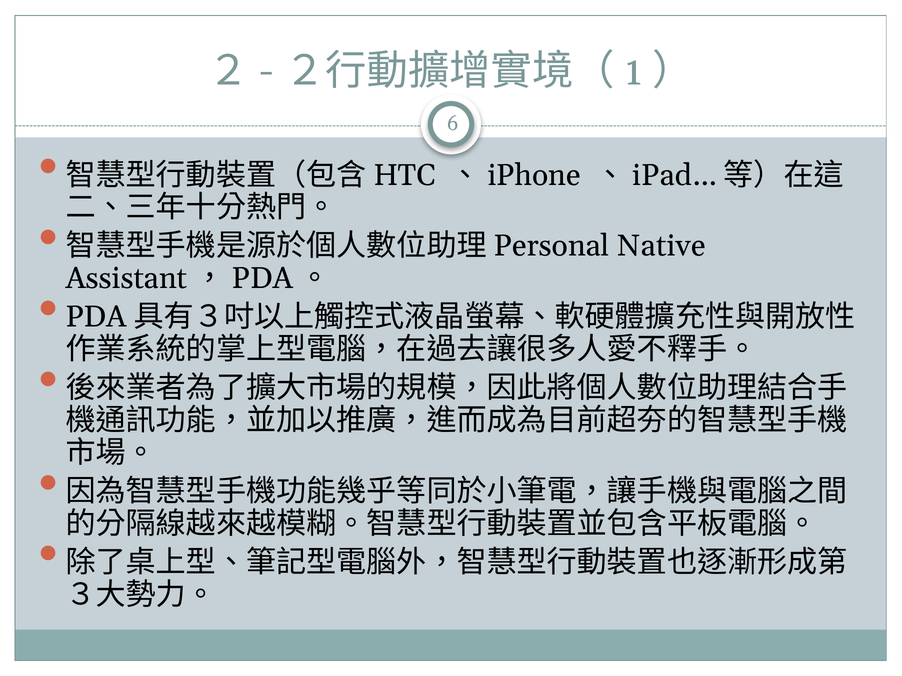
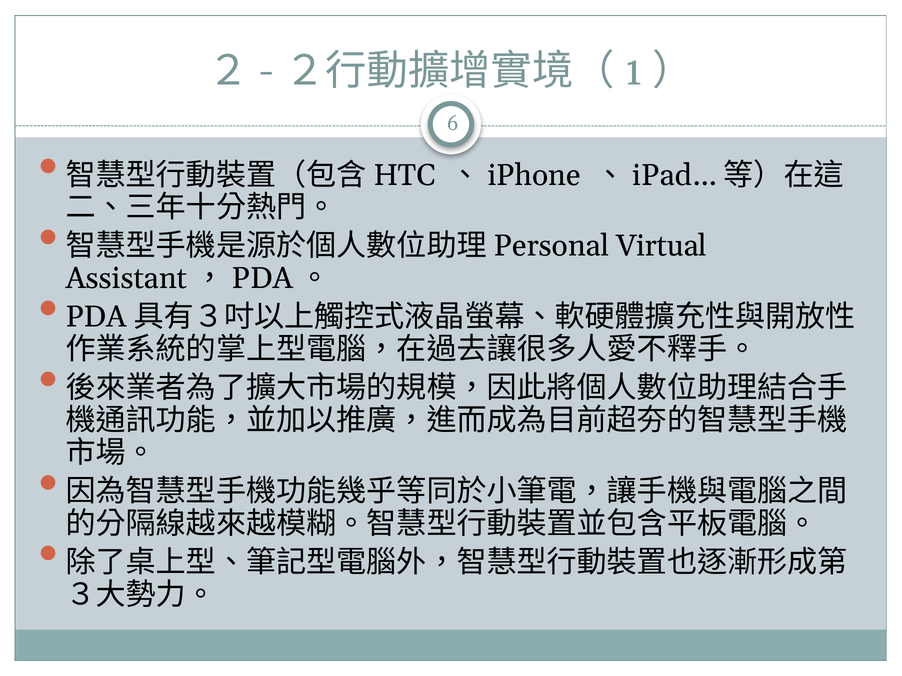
Native: Native -> Virtual (662, 246)
